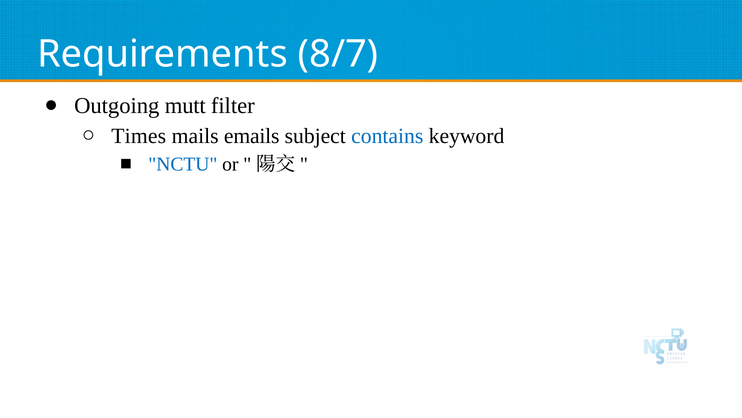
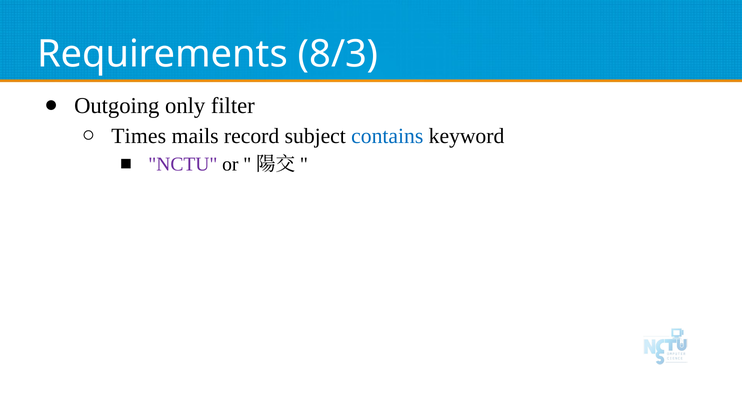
8/7: 8/7 -> 8/3 (338, 54)
mutt: mutt -> only (185, 106)
emails: emails -> record (252, 136)
NCTU colour: blue -> purple (183, 164)
